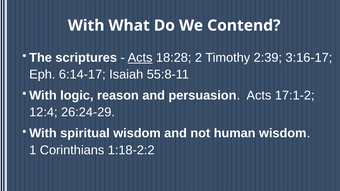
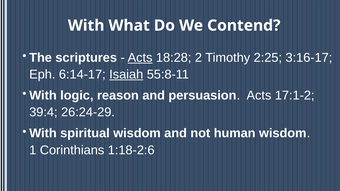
2:39: 2:39 -> 2:25 (268, 58)
Isaiah underline: none -> present (126, 74)
12:4: 12:4 -> 39:4 (43, 112)
1:18-2:2: 1:18-2:2 -> 1:18-2:6 (131, 150)
